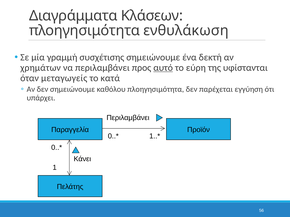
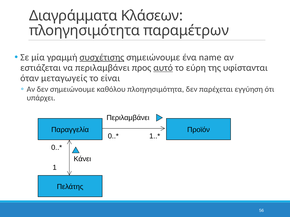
ενθυλάκωση: ενθυλάκωση -> παραμέτρων (186, 31)
συσχέτισης underline: none -> present (102, 57)
δεκτή: δεκτή -> name (210, 57)
χρημάτων: χρημάτων -> εστιάζεται (41, 68)
κατά: κατά -> είναι (110, 78)
